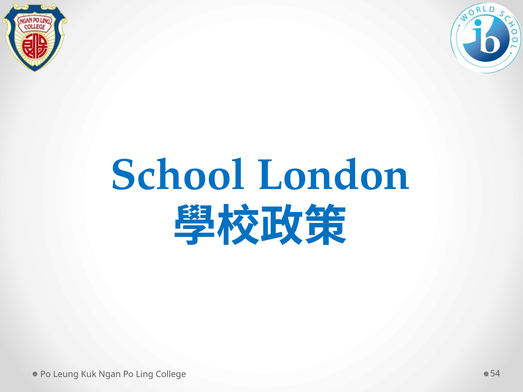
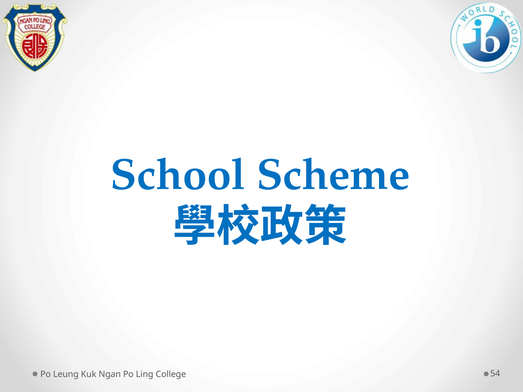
London: London -> Scheme (333, 175)
